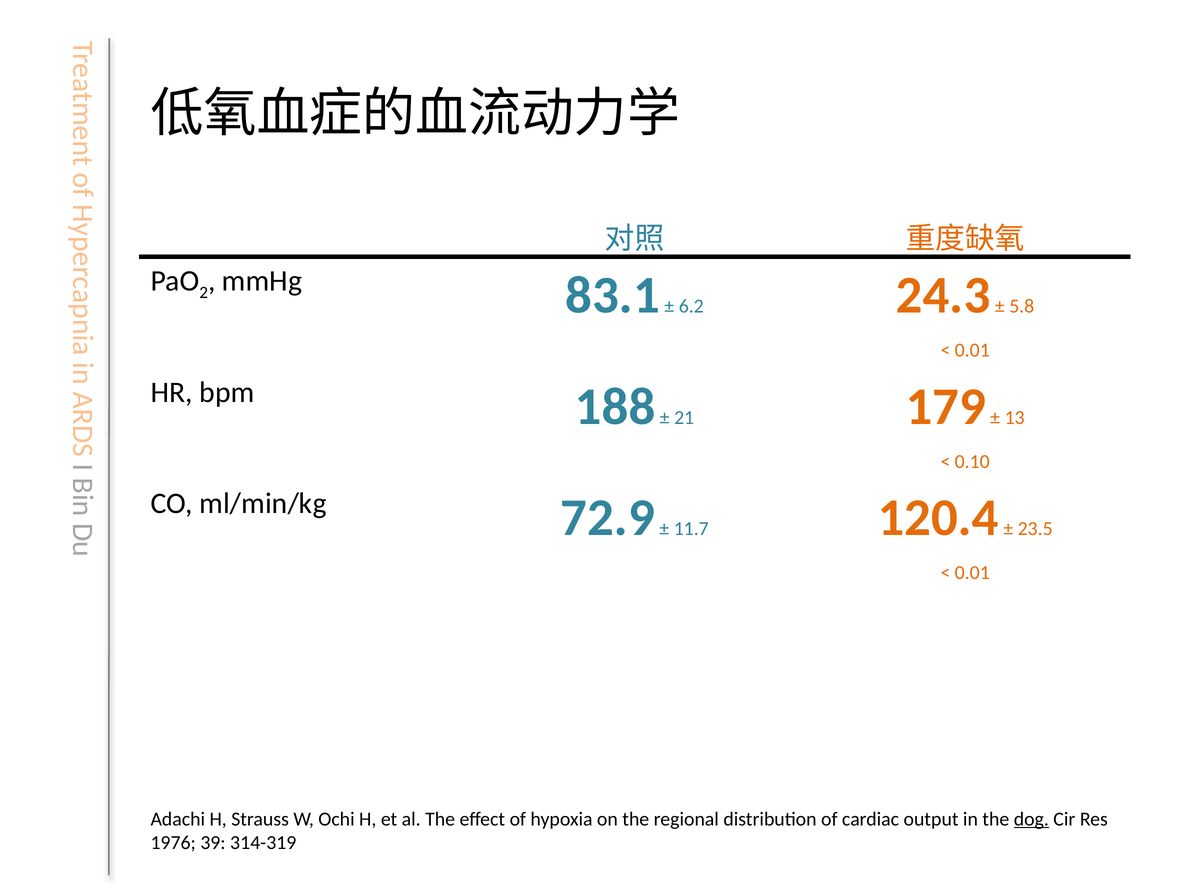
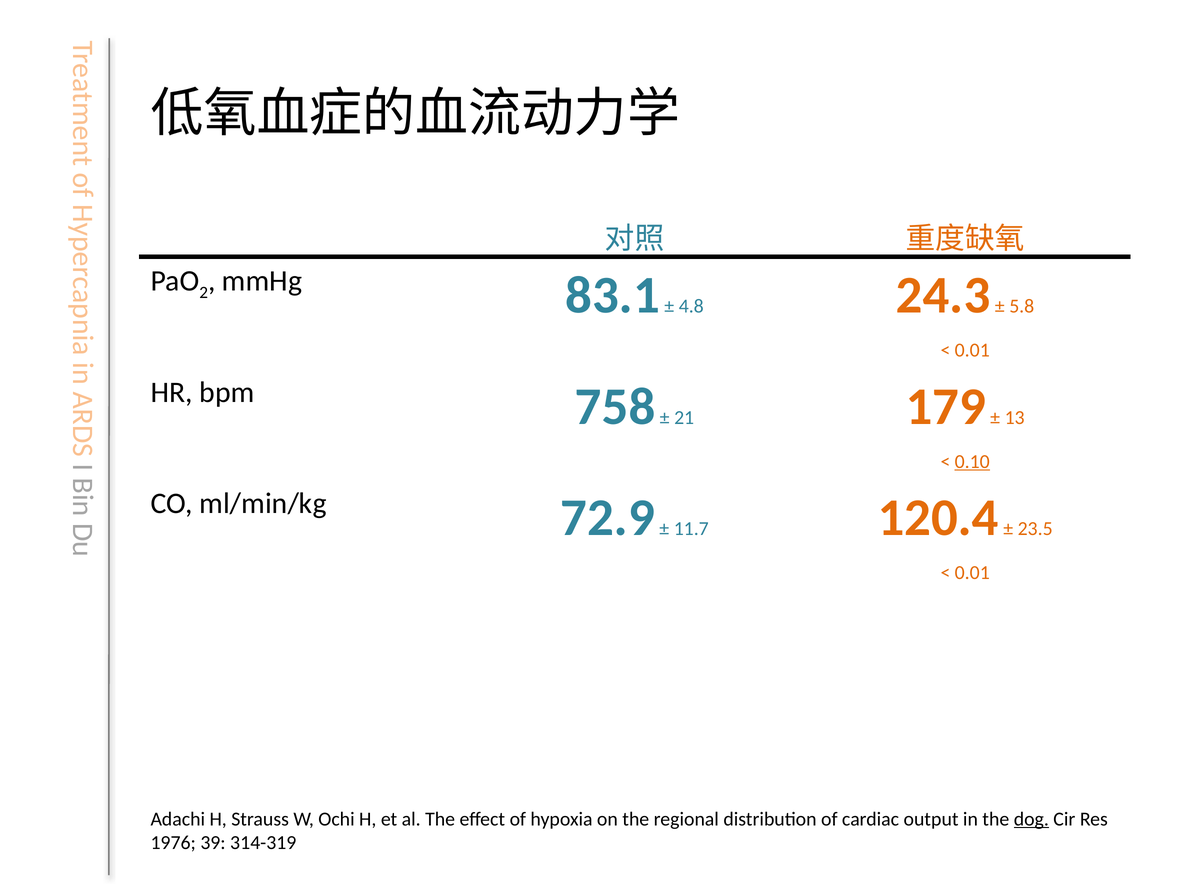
6.2: 6.2 -> 4.8 (691, 306)
188: 188 -> 758 (615, 407)
0.10 underline: none -> present (972, 461)
